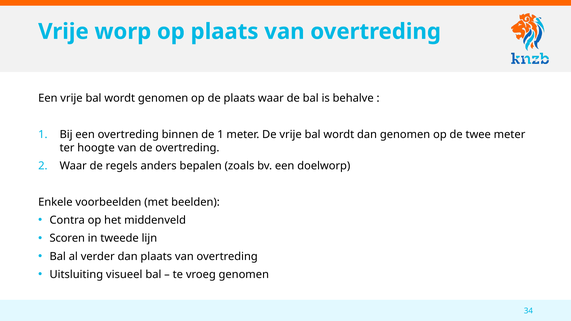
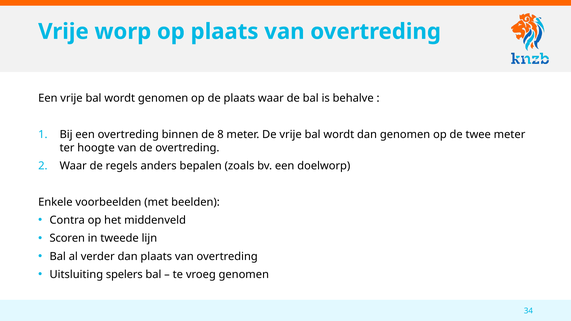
de 1: 1 -> 8 (220, 135)
visueel: visueel -> spelers (124, 275)
